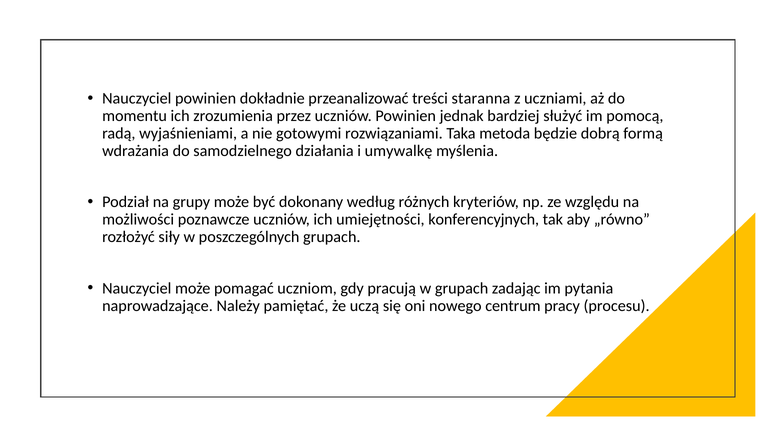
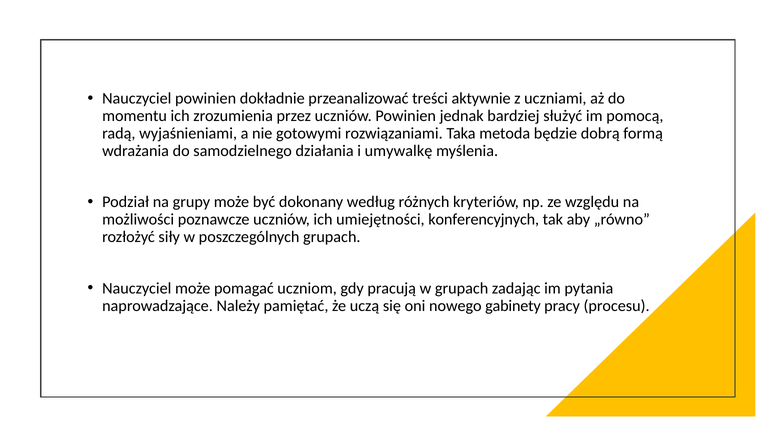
staranna: staranna -> aktywnie (481, 98)
centrum: centrum -> gabinety (513, 305)
